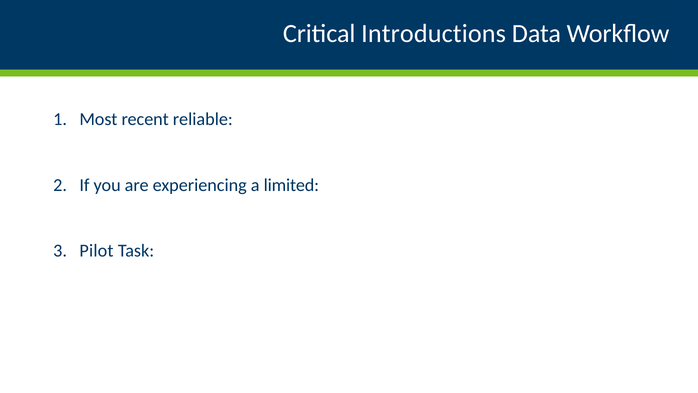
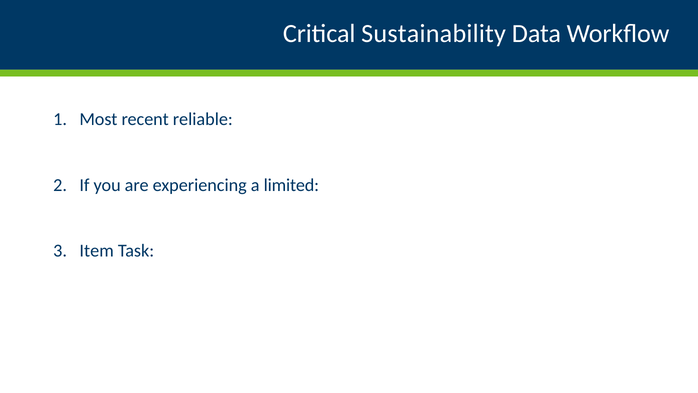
Introductions: Introductions -> Sustainability (434, 34)
Pilot: Pilot -> Item (97, 250)
